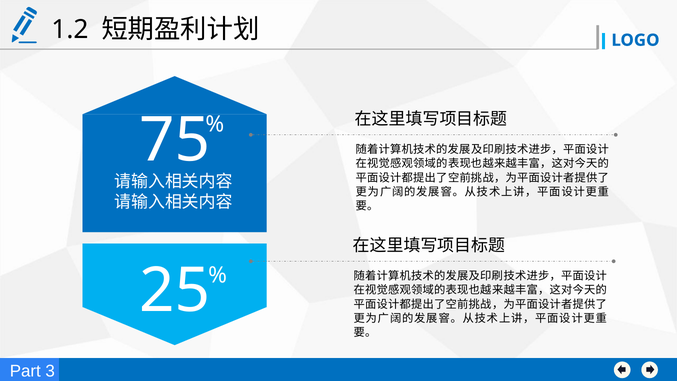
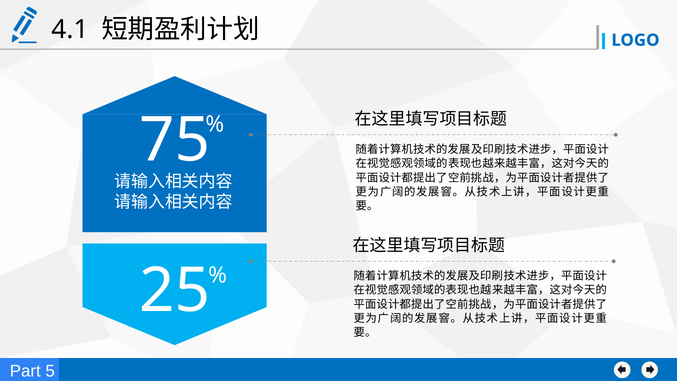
1.2: 1.2 -> 4.1 (70, 30)
3: 3 -> 5 (50, 371)
